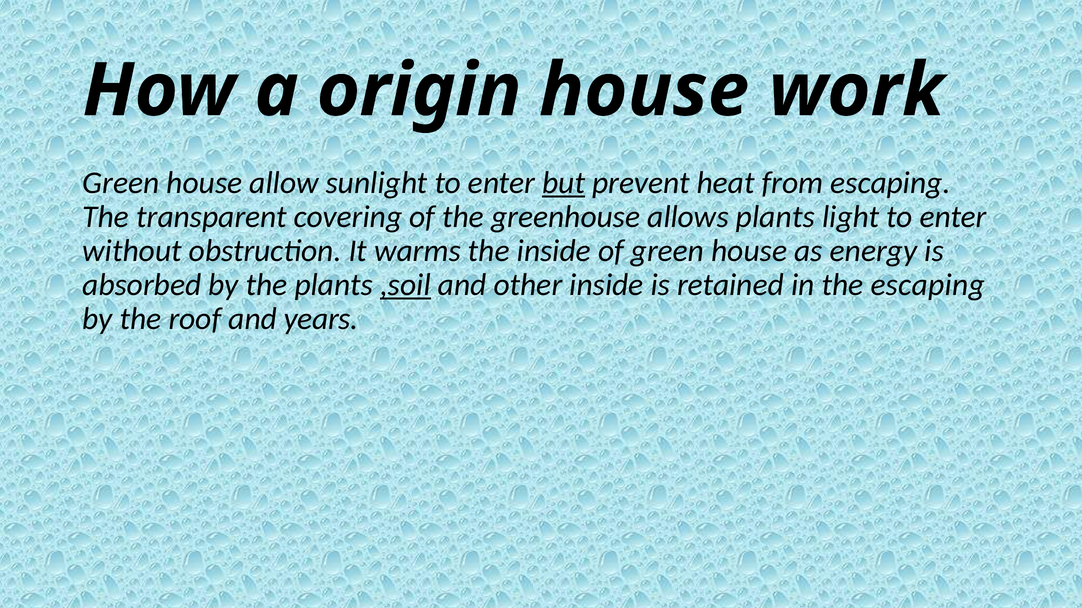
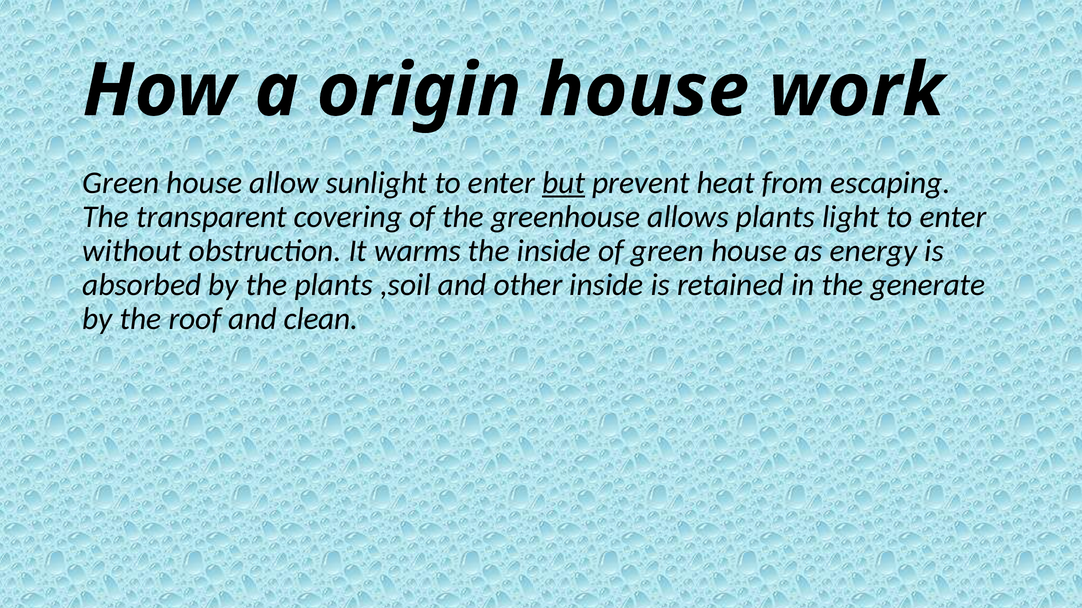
,soil underline: present -> none (405, 285)
the escaping: escaping -> generate (928, 285)
years: years -> clean (321, 319)
